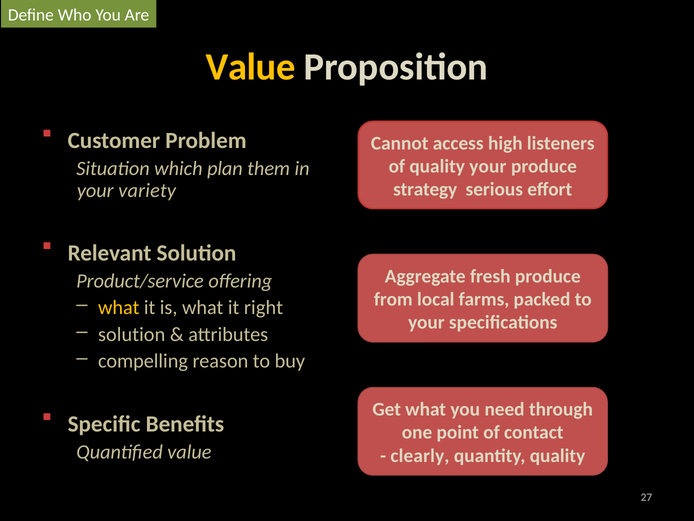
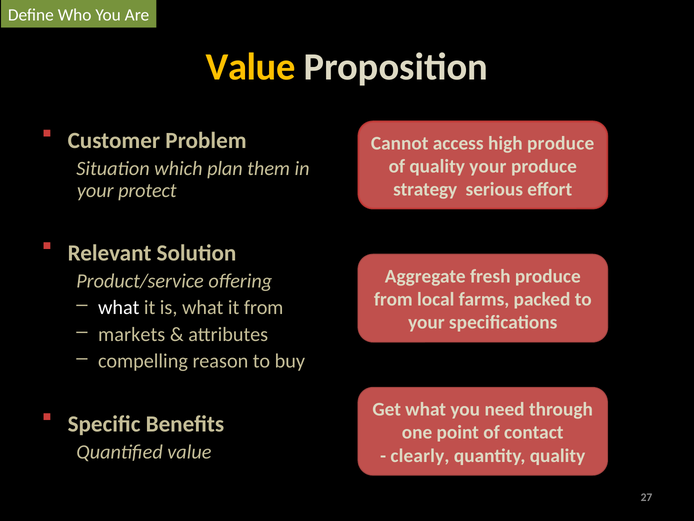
high listeners: listeners -> produce (561, 143)
variety: variety -> protect (147, 190)
what colour: yellow -> white (119, 307)
it right: right -> from (264, 307)
solution: solution -> markets (132, 334)
